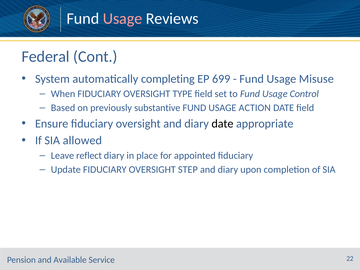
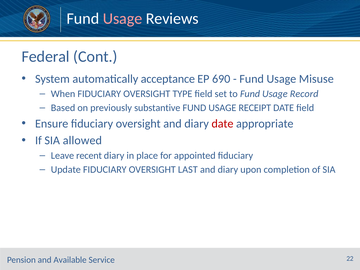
completing: completing -> acceptance (168, 79)
699: 699 -> 690 (221, 79)
Control: Control -> Record (304, 94)
ACTION: ACTION -> RECEIPT (255, 108)
date colour: black -> red (222, 124)
reflect: reflect -> recent (89, 156)
STEP: STEP -> LAST (188, 170)
